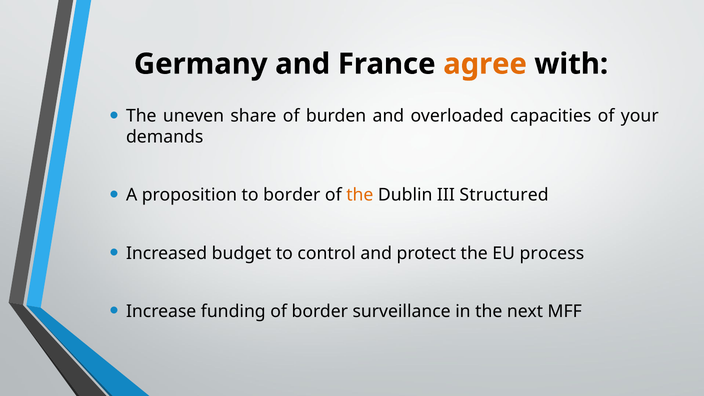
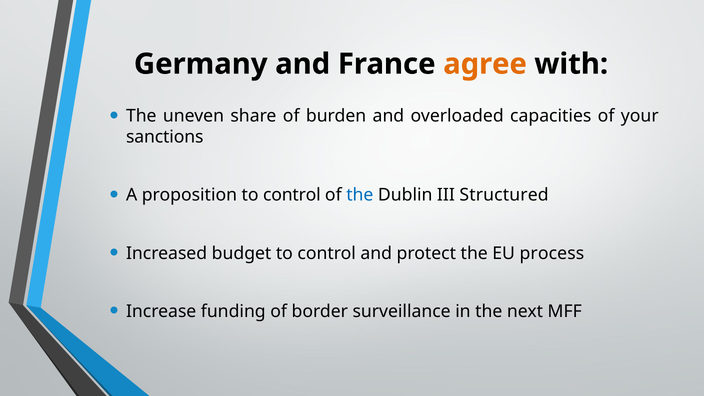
demands: demands -> sanctions (165, 137)
proposition to border: border -> control (292, 195)
the colour: orange -> blue (360, 195)
